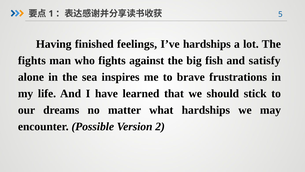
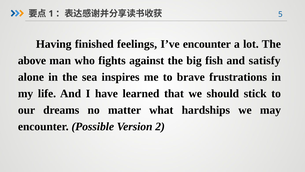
I’ve hardships: hardships -> encounter (207, 44)
fights: fights -> above (32, 61)
